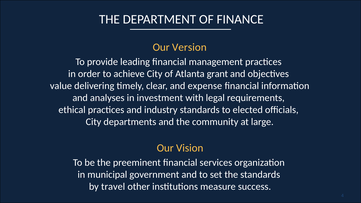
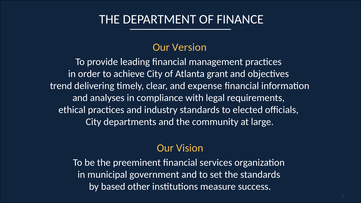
value: value -> trend (61, 86)
investment: investment -> compliance (160, 98)
travel: travel -> based (113, 187)
